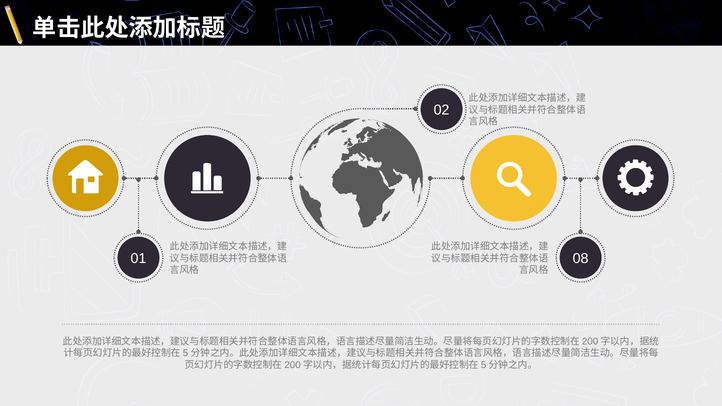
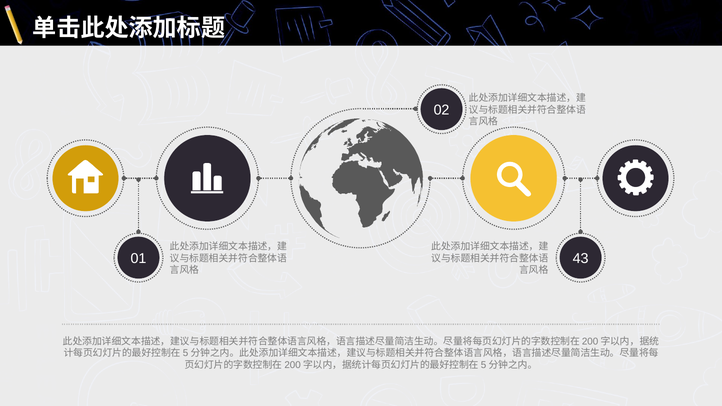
08: 08 -> 43 (581, 259)
